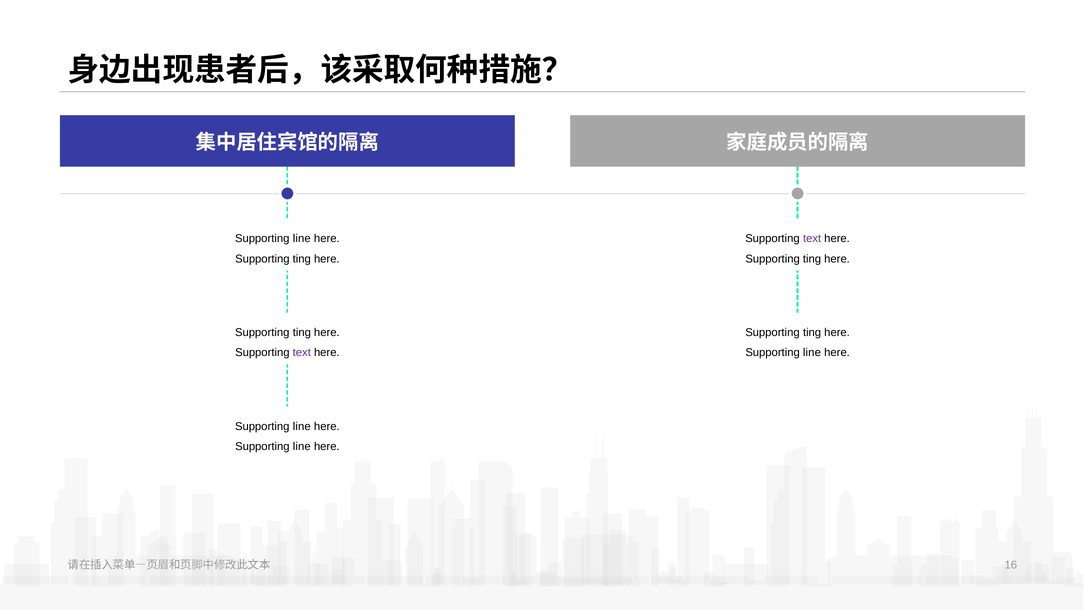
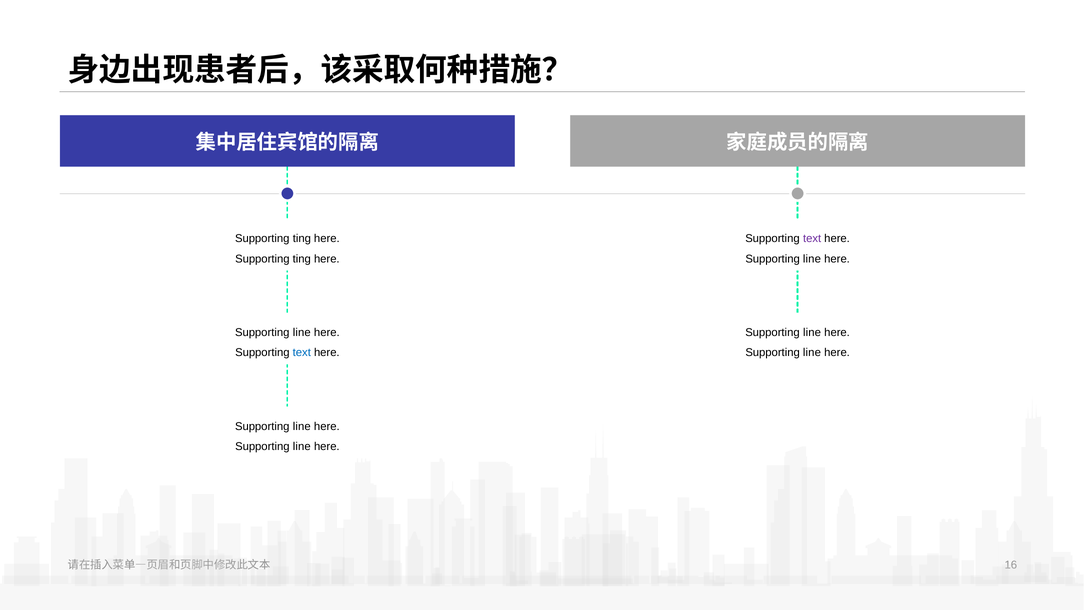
line: line -> ting (302, 239)
ting: ting -> line (812, 259)
ting: ting -> line (302, 333)
ting: ting -> line (812, 333)
text colour: purple -> blue (302, 353)
